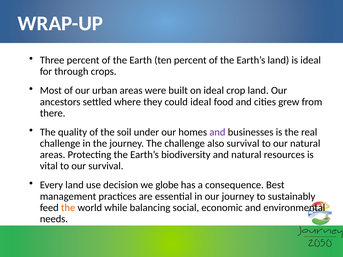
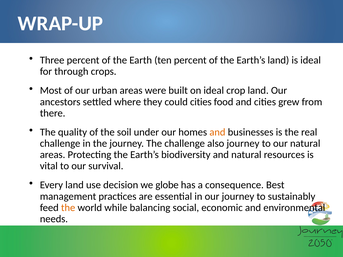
could ideal: ideal -> cities (201, 102)
and colour: purple -> orange (217, 132)
also survival: survival -> journey (243, 144)
